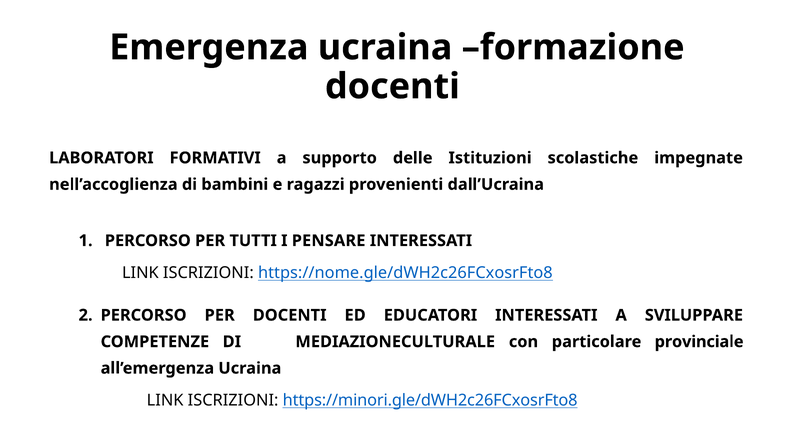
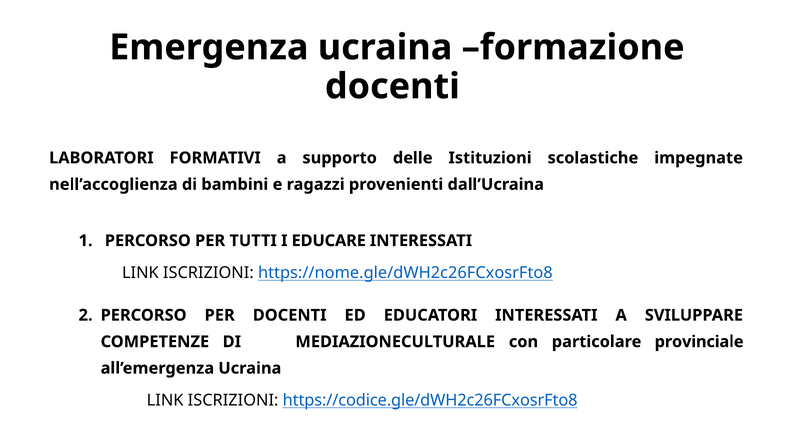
PENSARE: PENSARE -> EDUCARE (329, 240)
https://minori.gle/dWH2c26FCxosrFto8: https://minori.gle/dWH2c26FCxosrFto8 -> https://codice.gle/dWH2c26FCxosrFto8 (430, 400)
